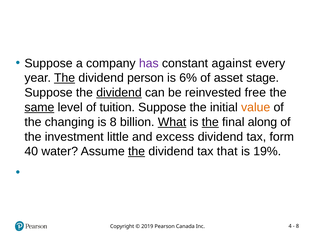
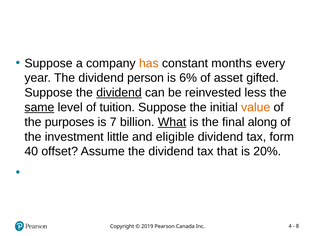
has colour: purple -> orange (149, 63)
against: against -> months (232, 63)
The underline: present -> none (65, 78)
stage: stage -> gifted (263, 78)
free: free -> less (255, 92)
changing: changing -> purposes (70, 122)
is 8: 8 -> 7 (113, 122)
the underline: present -> none (210, 122)
excess: excess -> eligible (175, 136)
water: water -> offset (60, 151)
the underline: present -> none (137, 151)
19%: 19% -> 20% (267, 151)
